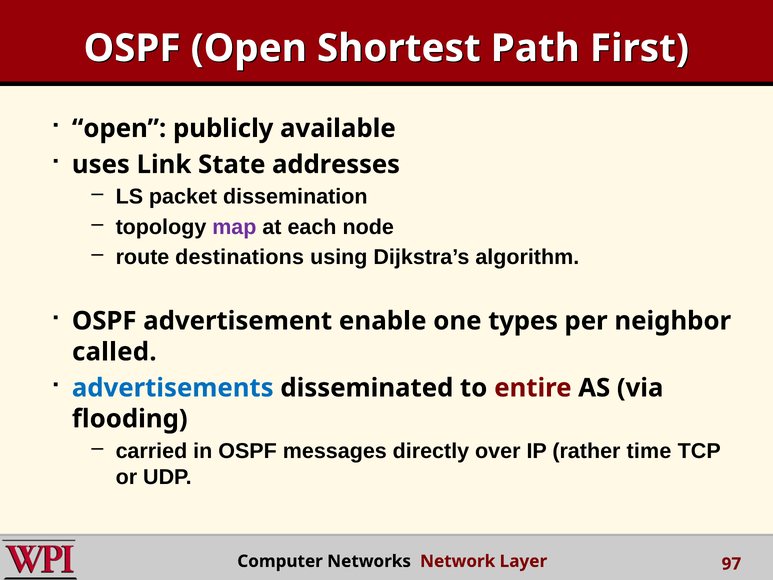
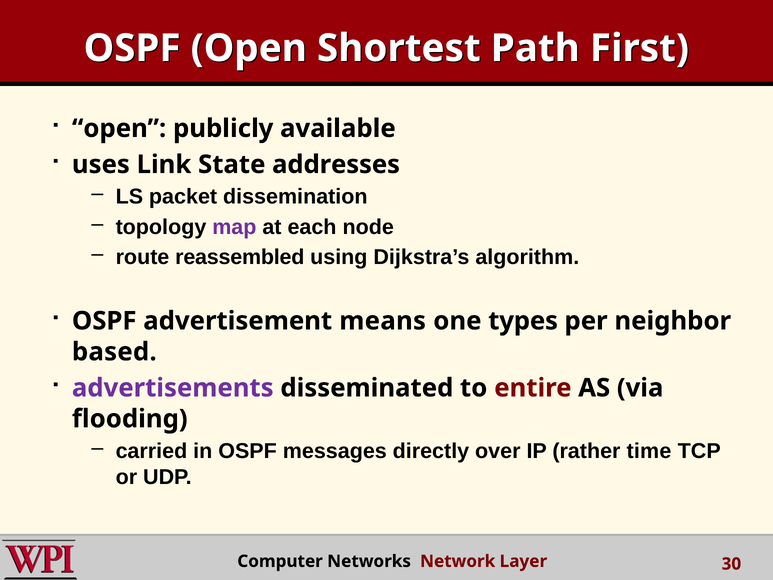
destinations: destinations -> reassembled (240, 257)
enable: enable -> means (383, 321)
called: called -> based (114, 352)
advertisements colour: blue -> purple (173, 388)
97: 97 -> 30 (731, 564)
